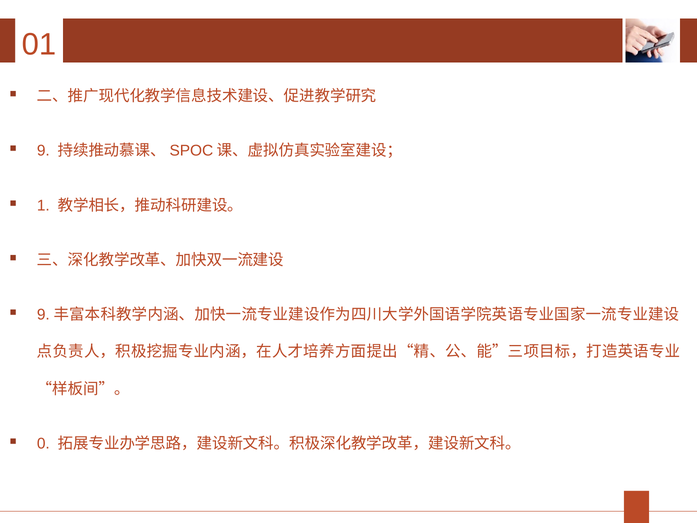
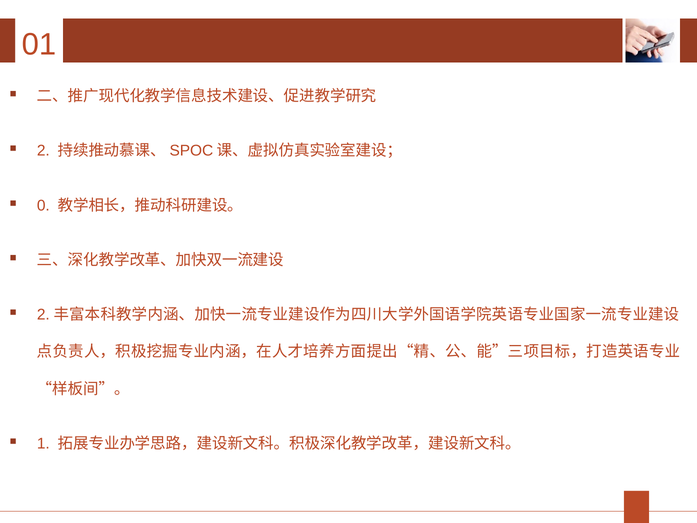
9: 9 -> 2 (43, 151)
1: 1 -> 0 (43, 205)
9: 9 -> 2 (43, 315)
0: 0 -> 1 (43, 443)
